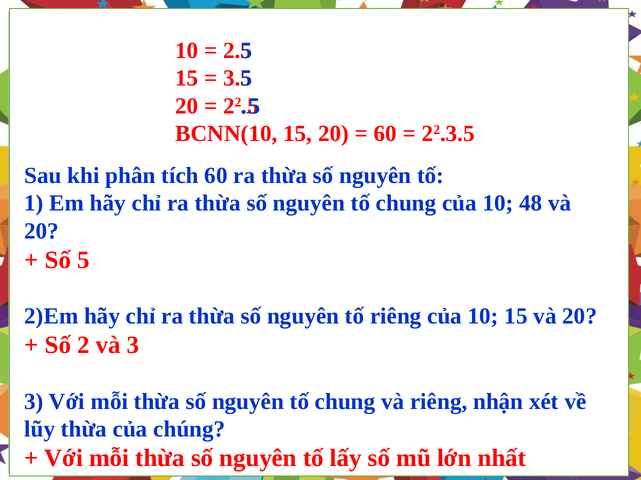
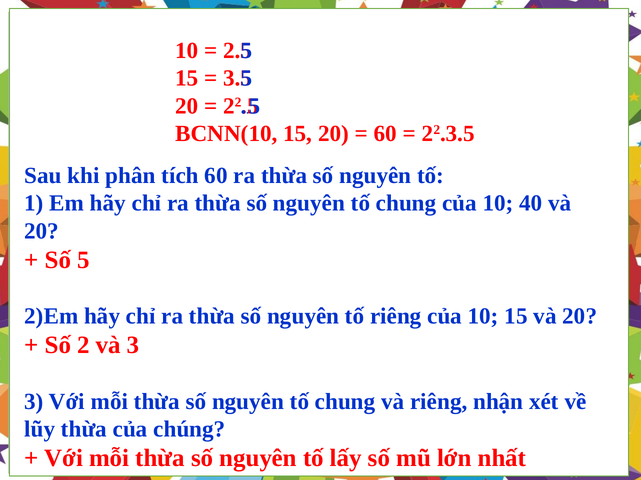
48: 48 -> 40 (531, 203)
